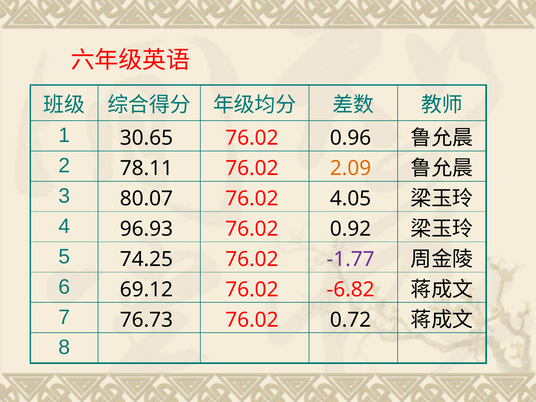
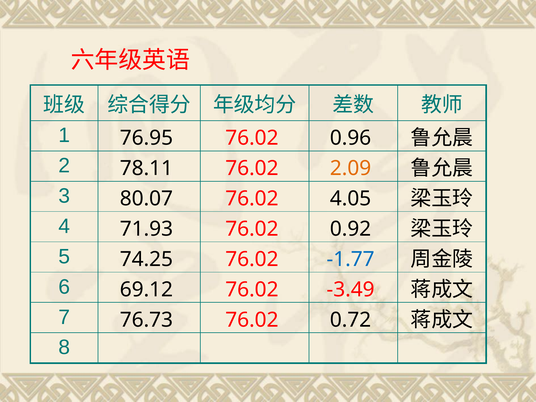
30.65: 30.65 -> 76.95 (146, 138)
96.93: 96.93 -> 71.93 (146, 229)
-1.77 colour: purple -> blue (351, 259)
-6.82: -6.82 -> -3.49 (351, 290)
